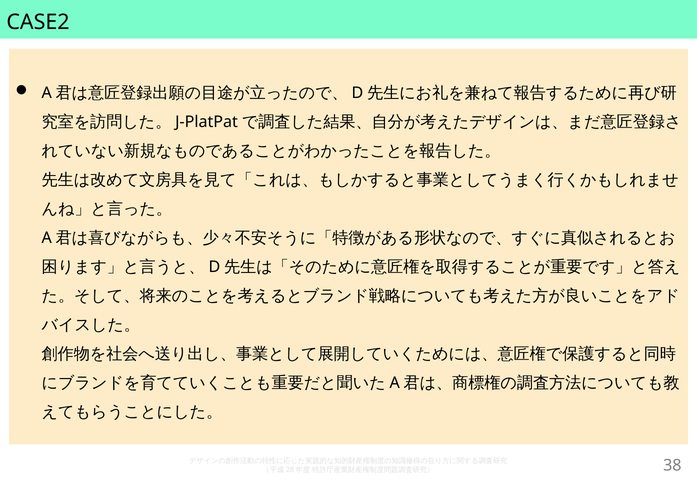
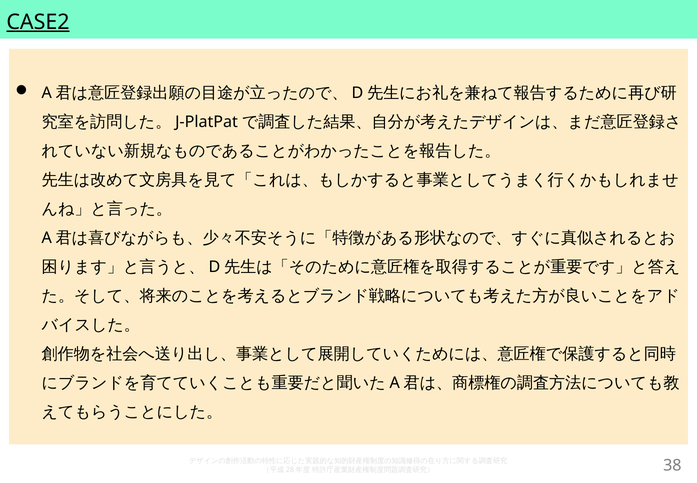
CASE2 underline: none -> present (38, 22)
